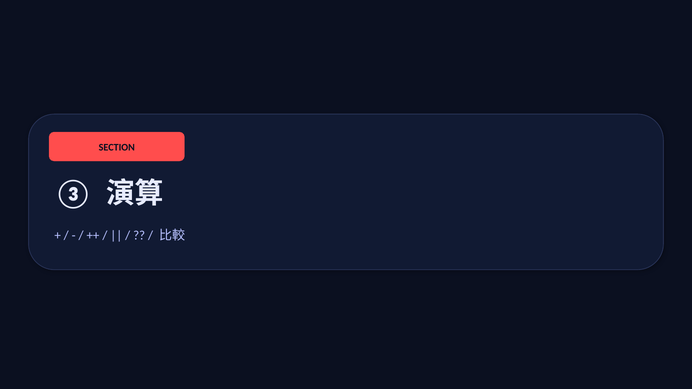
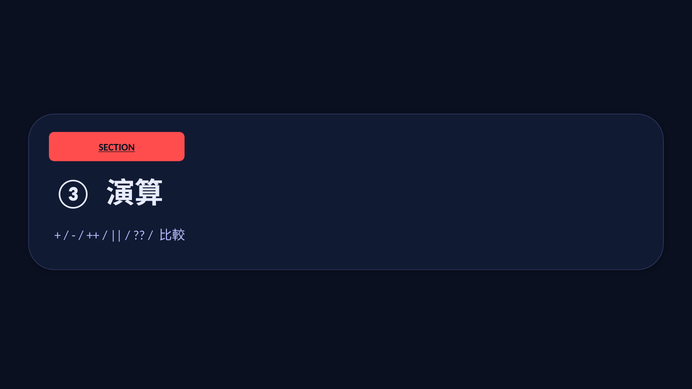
SECTION underline: none -> present (117, 147)
